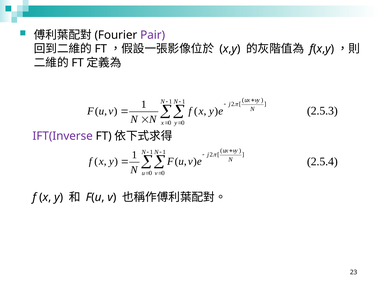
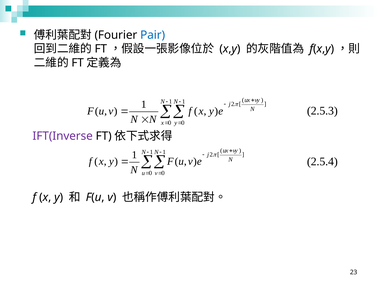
Pair colour: purple -> blue (153, 35)
